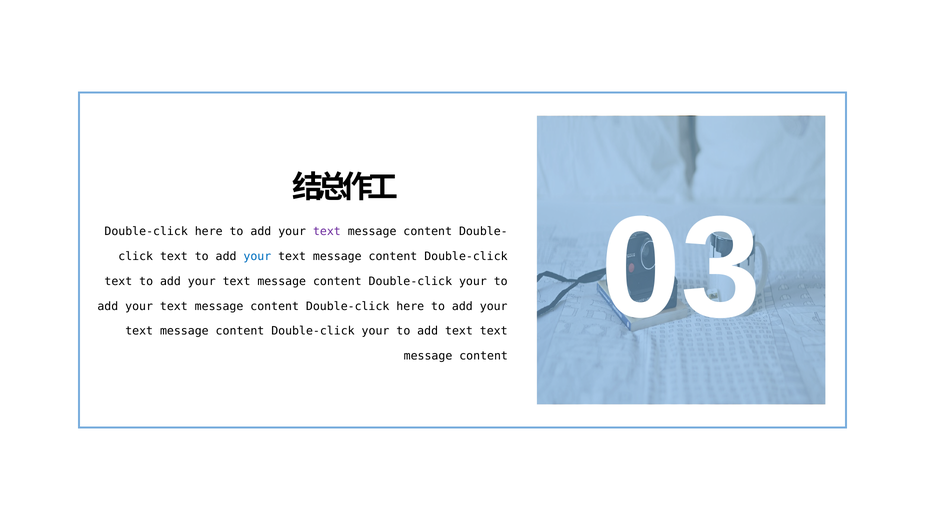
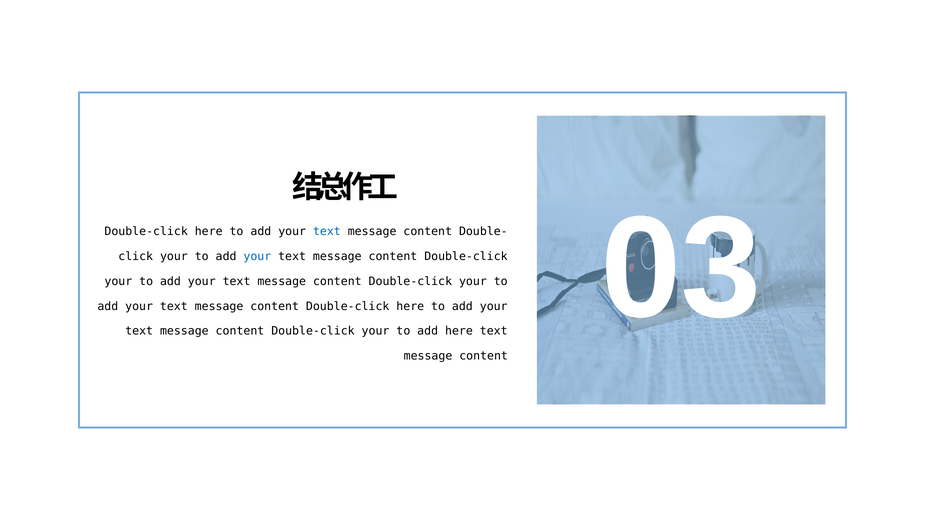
text colour: purple -> blue (327, 231)
text: text -> your (174, 256)
text: text -> your (118, 281)
add text: text -> here (459, 331)
